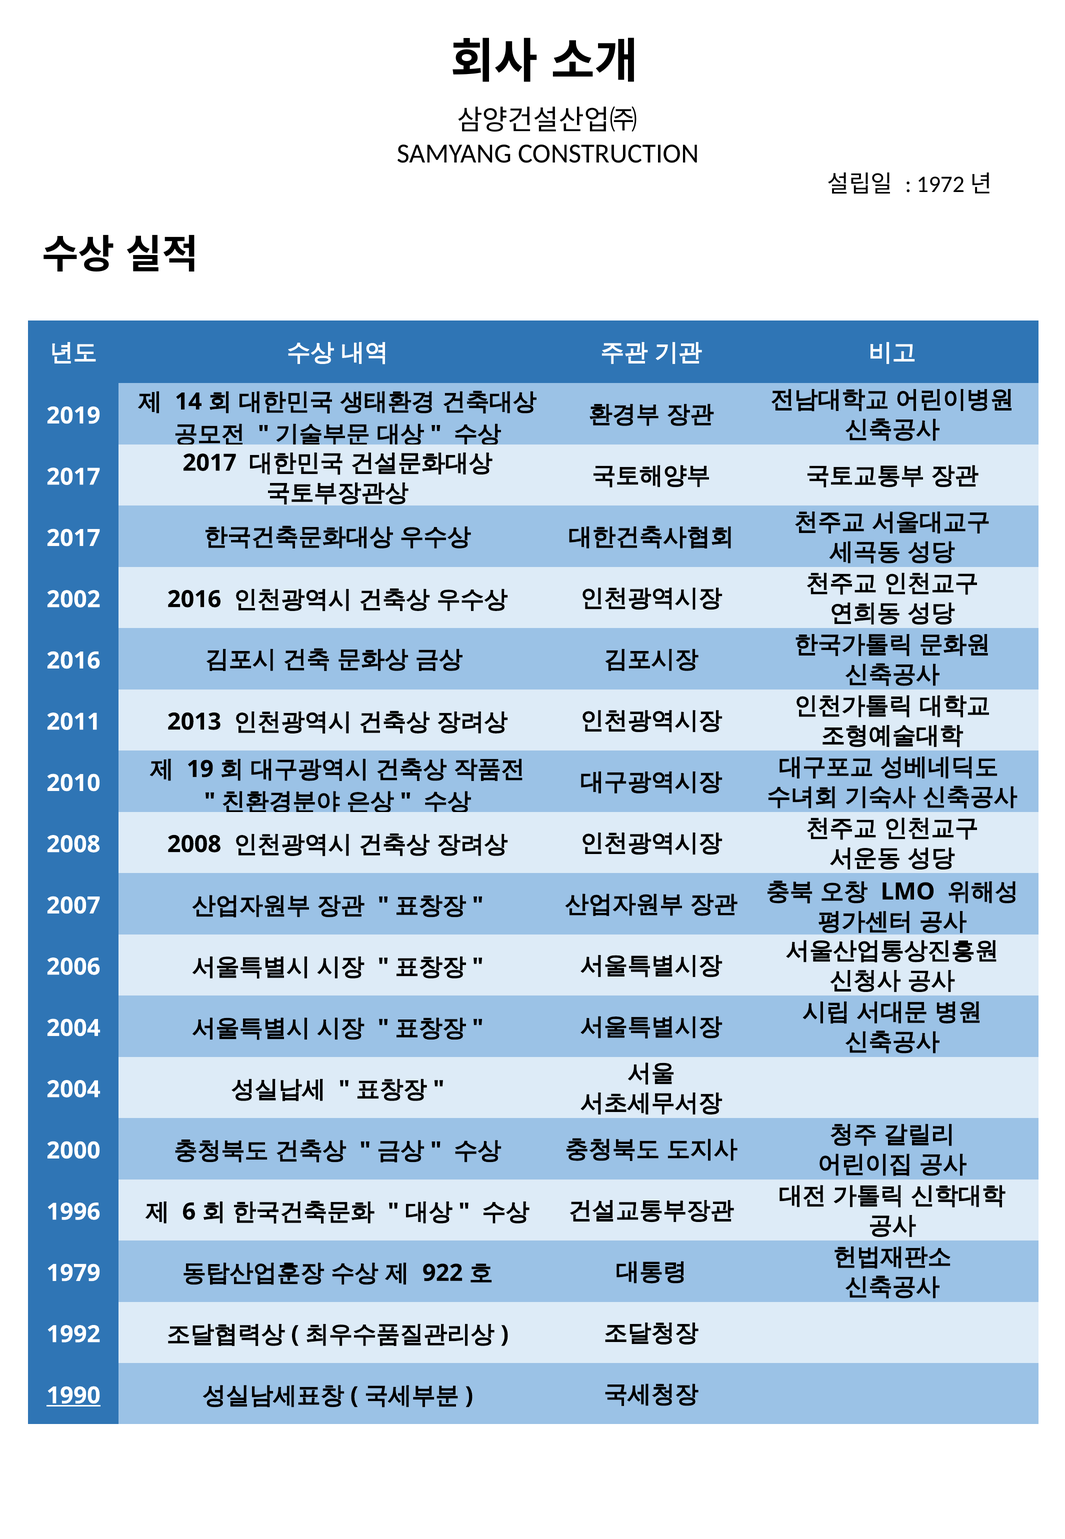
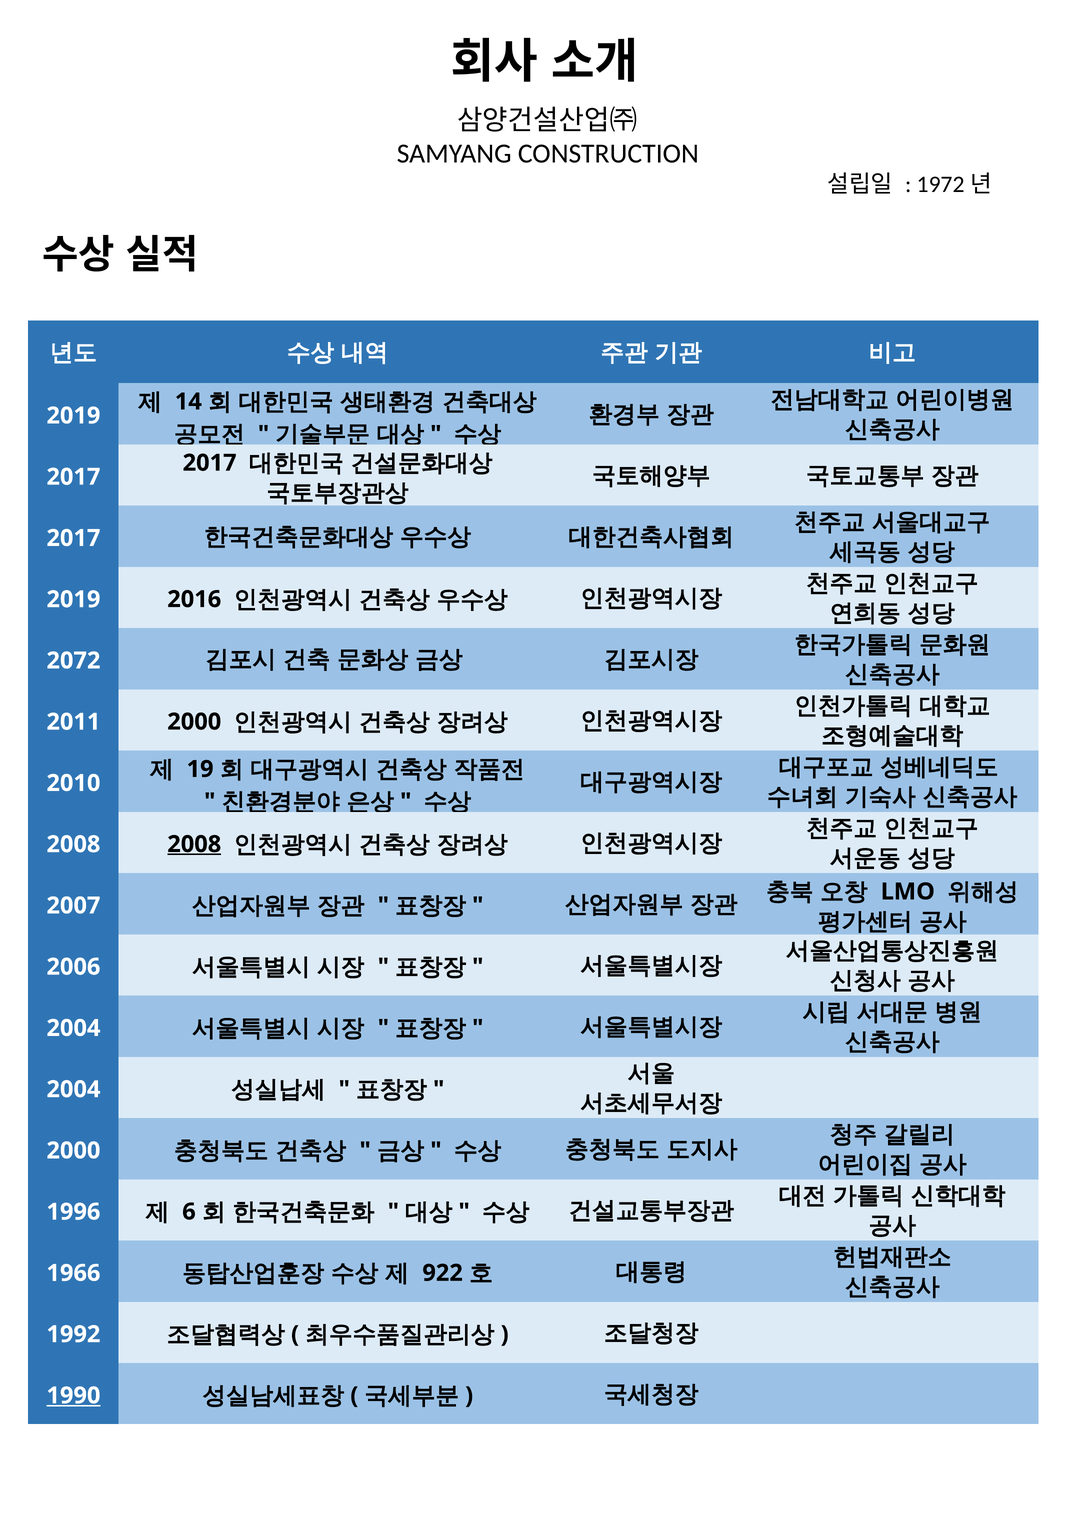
2002: 2002 -> 2019 (73, 599)
2016: 2016 -> 2072 (73, 660)
2011 2013: 2013 -> 2000 (194, 721)
2008 underline: none -> present (194, 844)
1979: 1979 -> 1966 (73, 1273)
